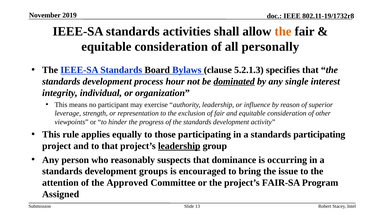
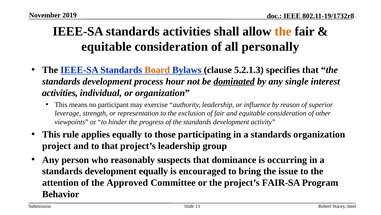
Board colour: black -> orange (157, 70)
integrity: integrity -> activities (60, 93)
standards participating: participating -> organization (319, 134)
leadership underline: present -> none (179, 146)
development groups: groups -> equally (153, 171)
Assigned: Assigned -> Behavior (61, 194)
